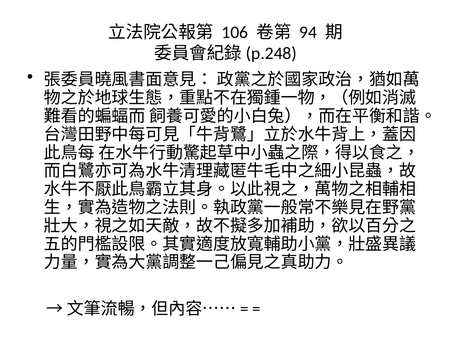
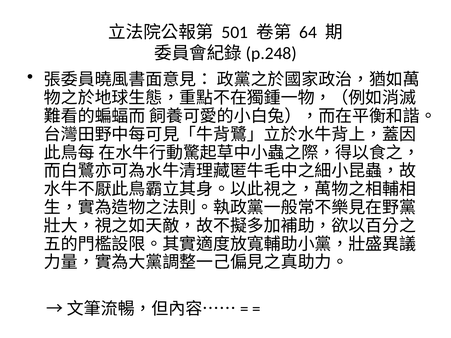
106: 106 -> 501 (235, 32)
94: 94 -> 64 (308, 32)
